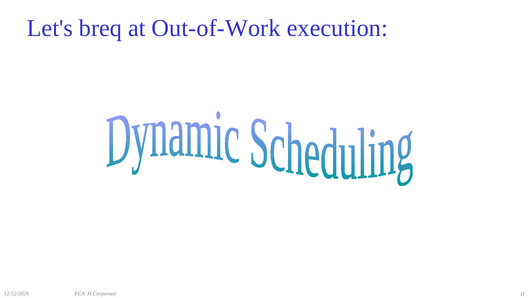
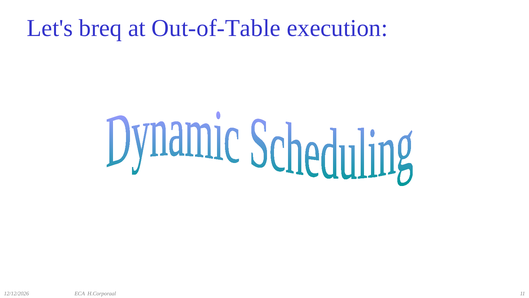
Out-of-Work: Out-of-Work -> Out-of-Table (216, 28)
